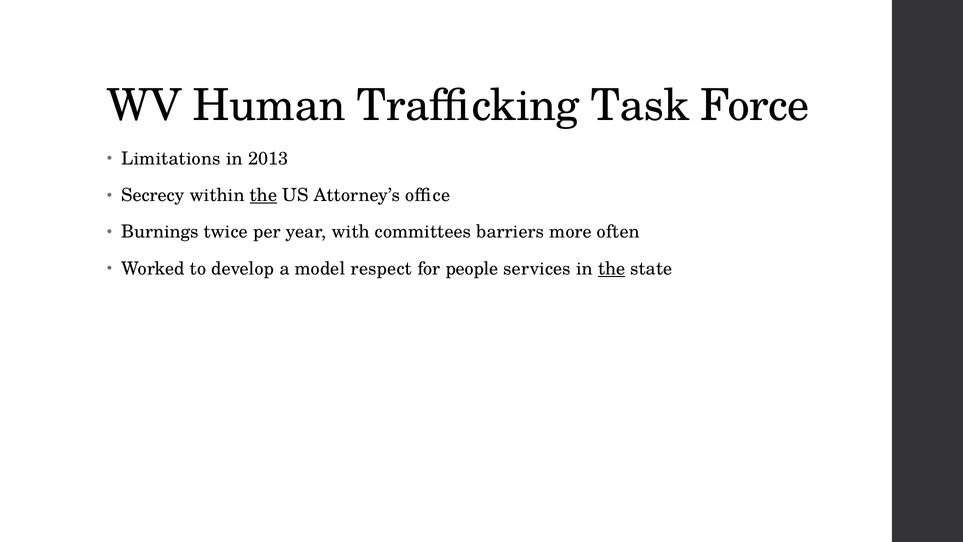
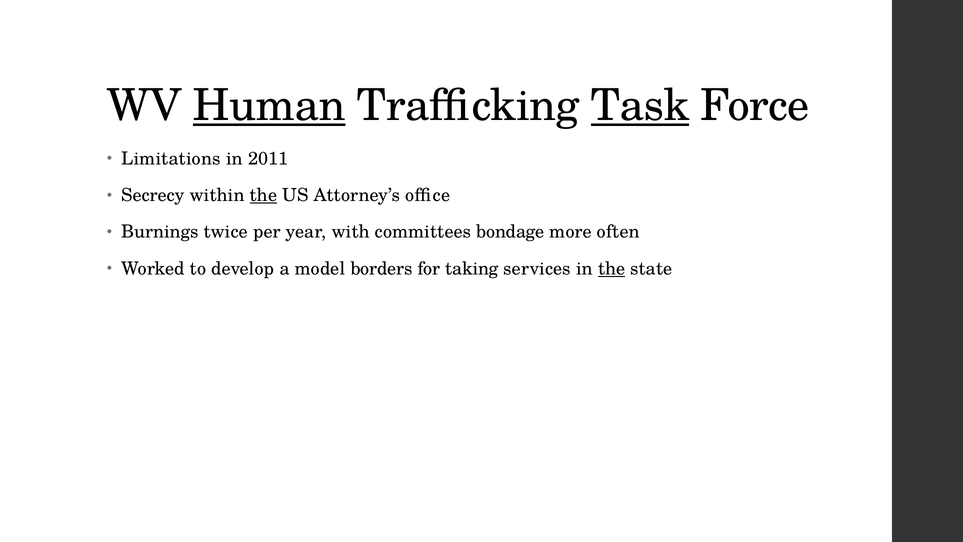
Human underline: none -> present (269, 106)
Task underline: none -> present (640, 106)
2013: 2013 -> 2011 (268, 159)
barriers: barriers -> bondage (510, 232)
respect: respect -> borders (382, 269)
people: people -> taking (472, 269)
